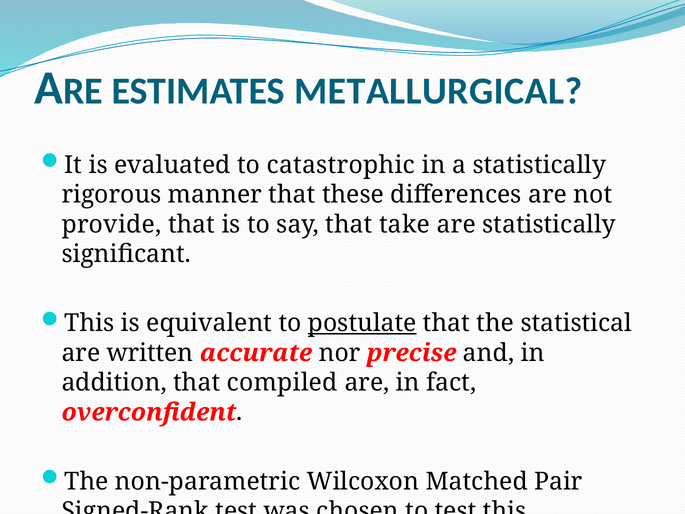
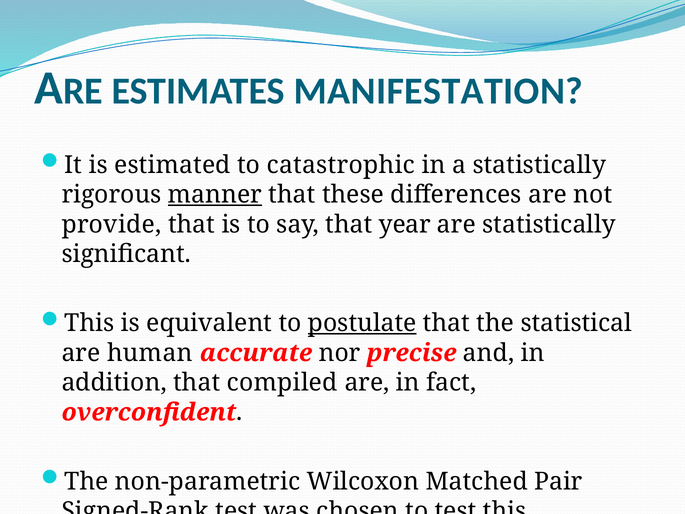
METALLURGICAL: METALLURGICAL -> MANIFESTATION (438, 91)
evaluated: evaluated -> estimated (172, 165)
manner underline: none -> present (215, 195)
take: take -> year (405, 224)
written: written -> human (150, 353)
